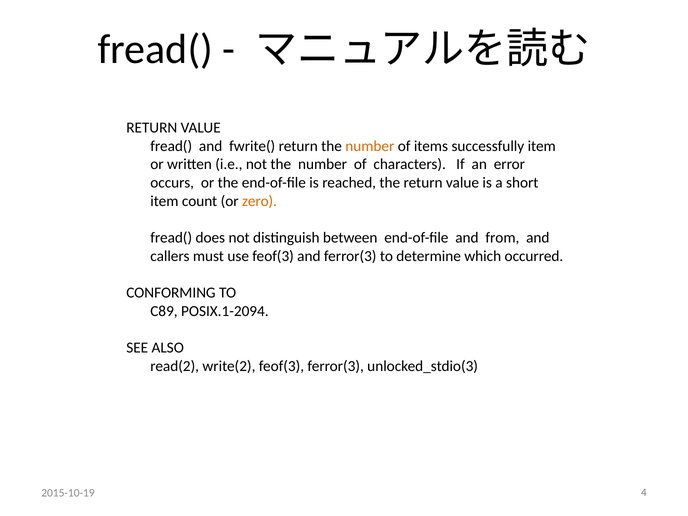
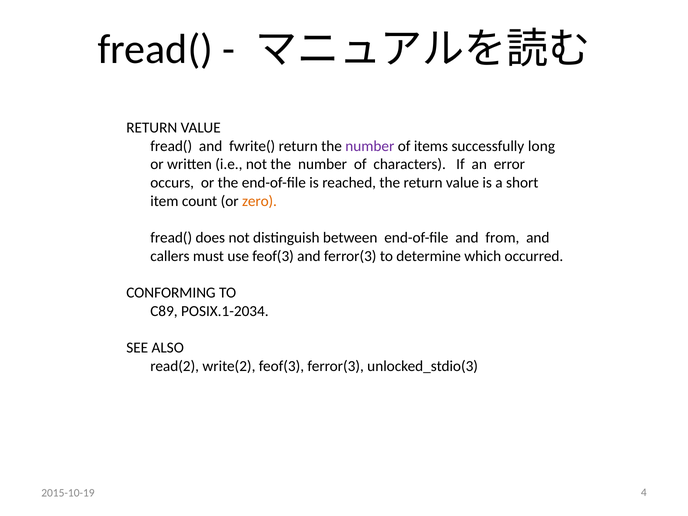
number colour: orange -> purple (370, 146)
successfully item: item -> long (542, 146)
POSIX.1-2094: POSIX.1-2094 -> POSIX.1-2034 (225, 311)
